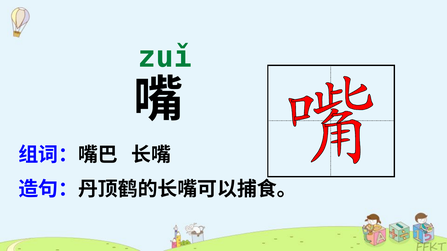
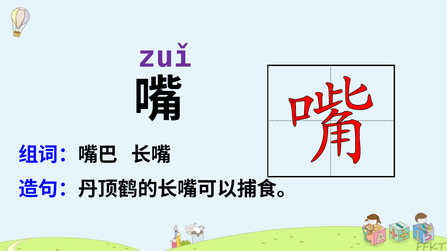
zuǐ colour: green -> purple (165, 57)
